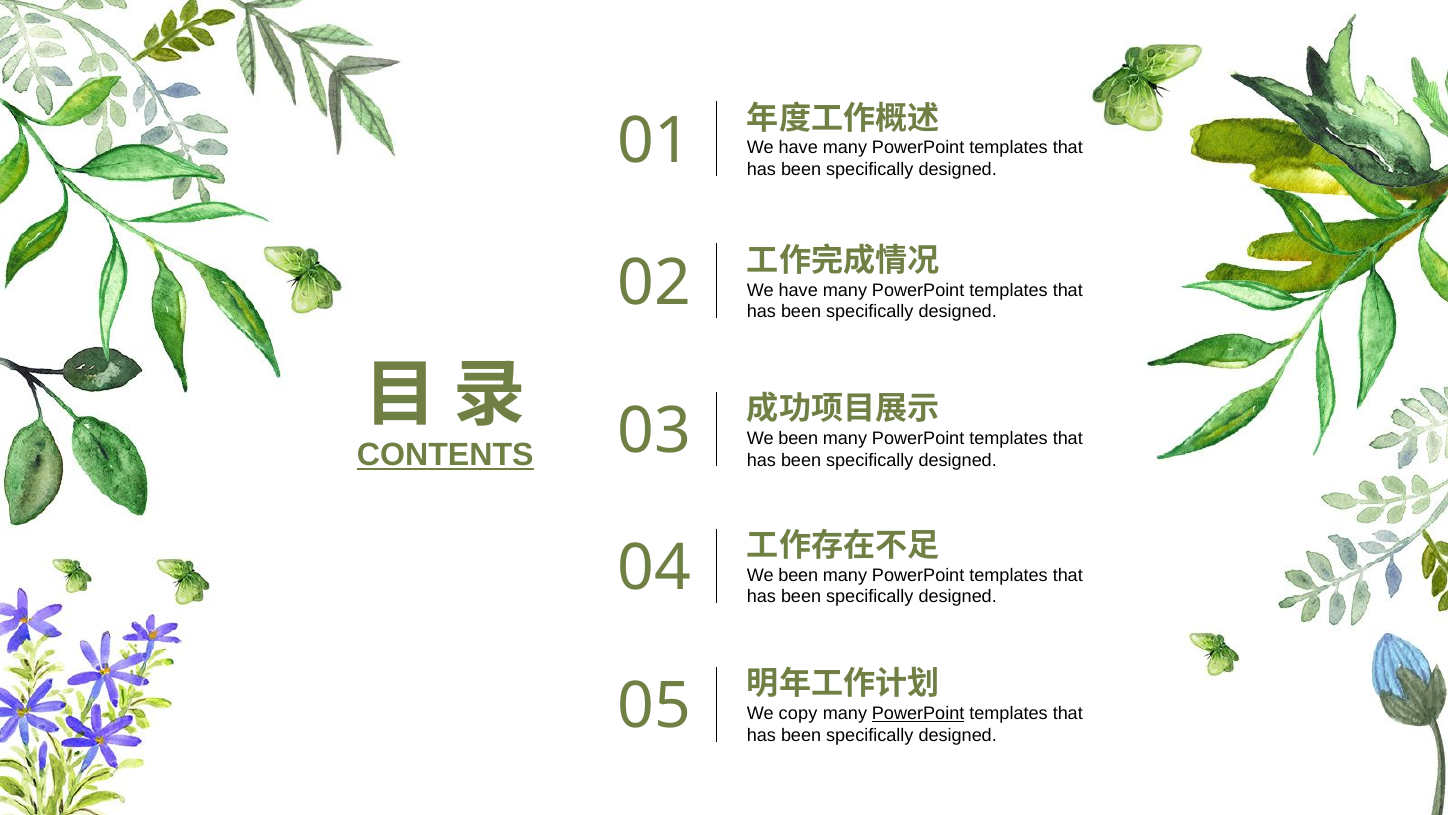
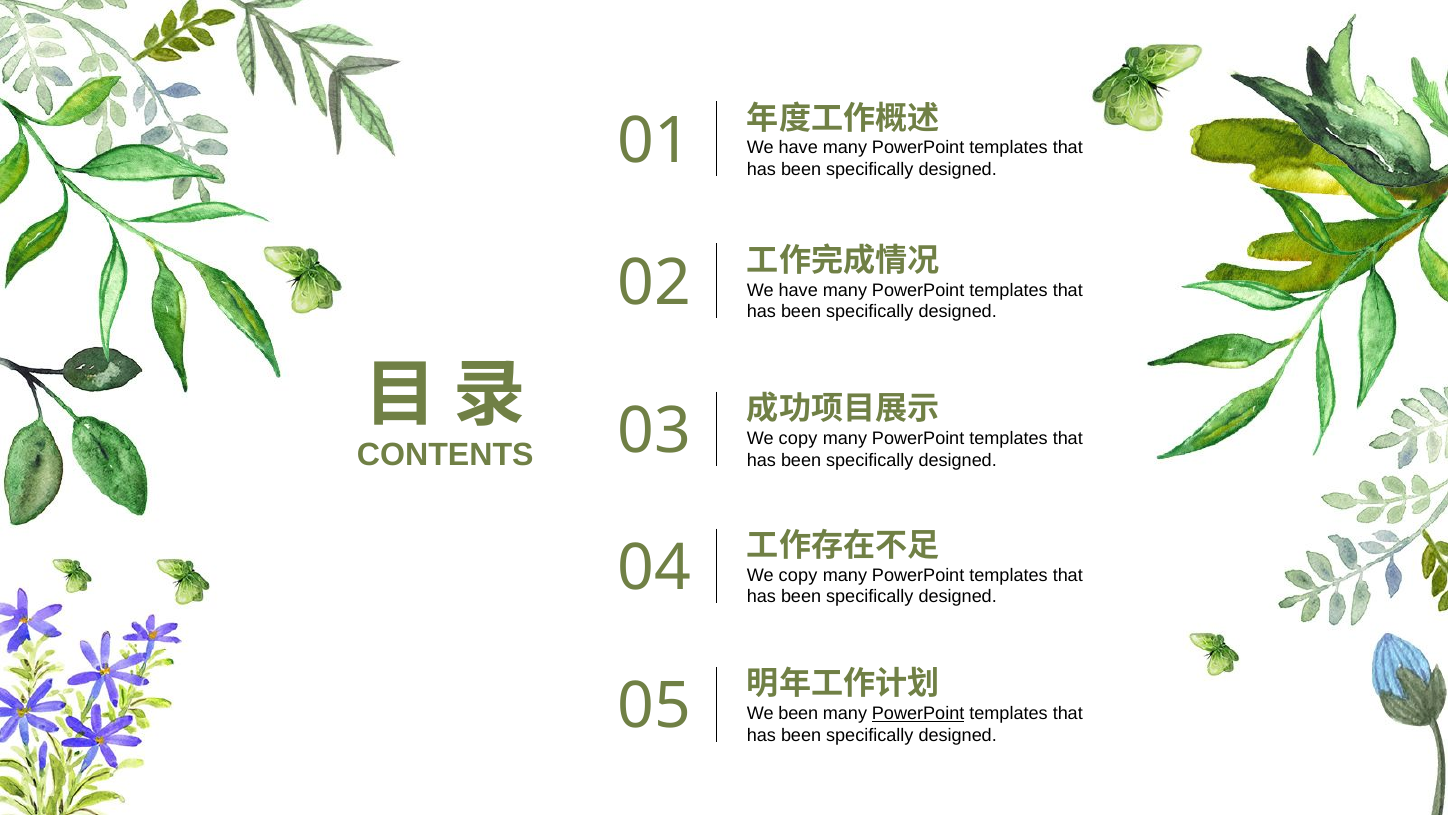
been: been -> copy (798, 438)
CONTENTS underline: present -> none (445, 455)
been: been -> copy (798, 575)
We copy: copy -> been (798, 713)
